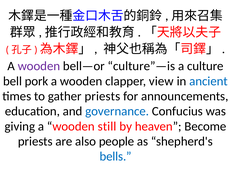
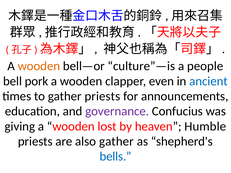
wooden colour: purple -> orange (39, 66)
culture: culture -> people (205, 66)
view: view -> even (161, 81)
governance colour: blue -> purple (117, 111)
still: still -> lost (107, 126)
Become: Become -> Humble (205, 126)
also people: people -> gather (116, 142)
